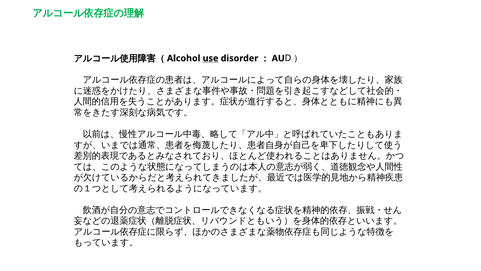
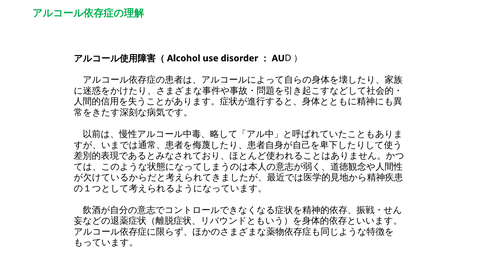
use underline: present -> none (211, 58)
